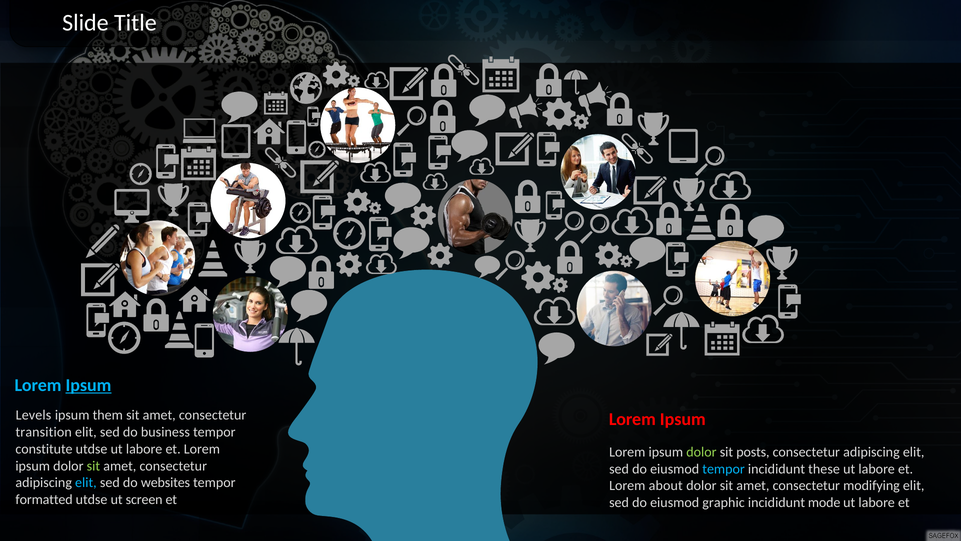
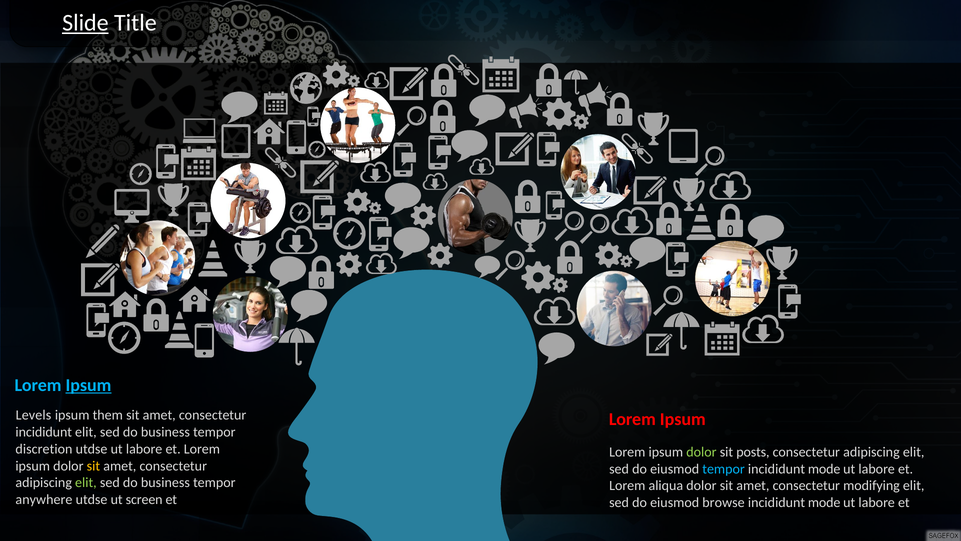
Slide underline: none -> present (85, 23)
transition: transition -> incididunt (44, 432)
constitute: constitute -> discretion (44, 449)
sit colour: light green -> yellow (93, 466)
these: these -> mode (824, 469)
elit colour: light blue -> light green (86, 482)
websites: websites -> business (165, 482)
about: about -> aliqua (666, 485)
formatted: formatted -> anywhere (44, 499)
graphic: graphic -> browse (724, 502)
